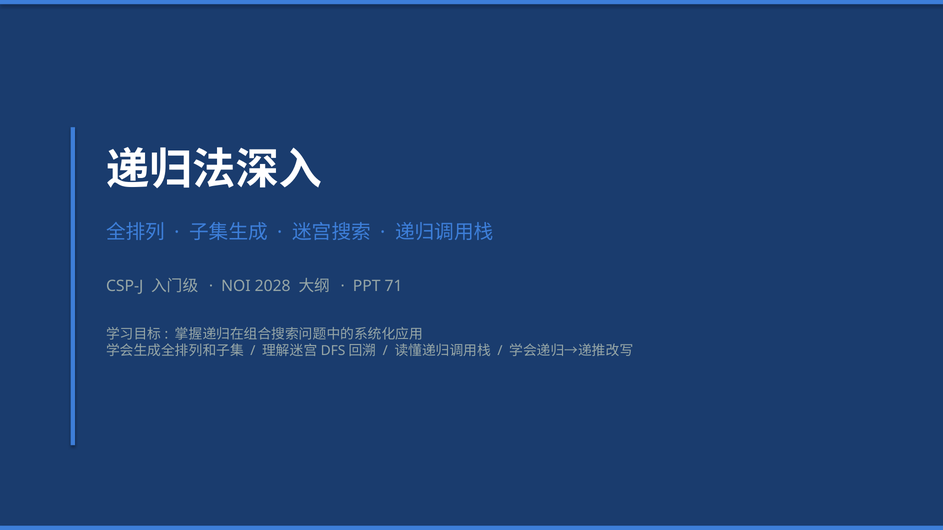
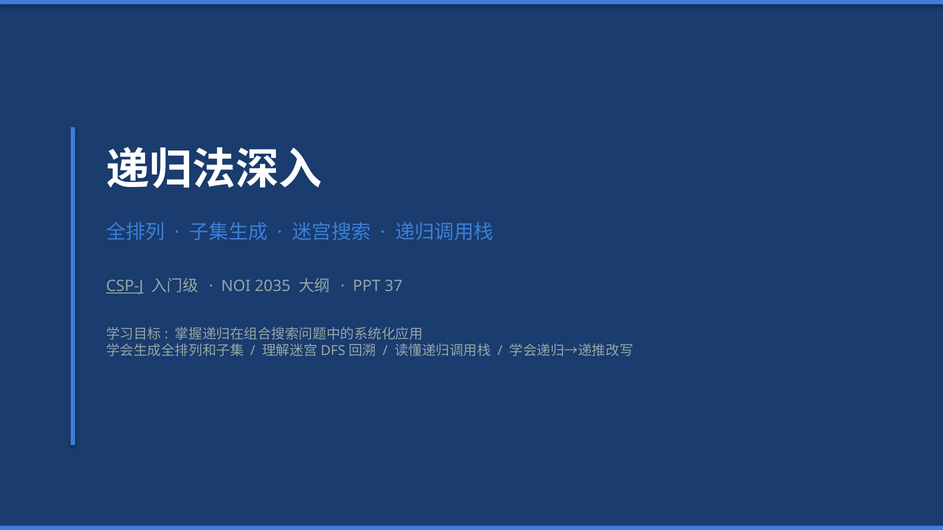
CSP-J underline: none -> present (125, 286)
2028: 2028 -> 2035 (273, 286)
71: 71 -> 37 (394, 286)
